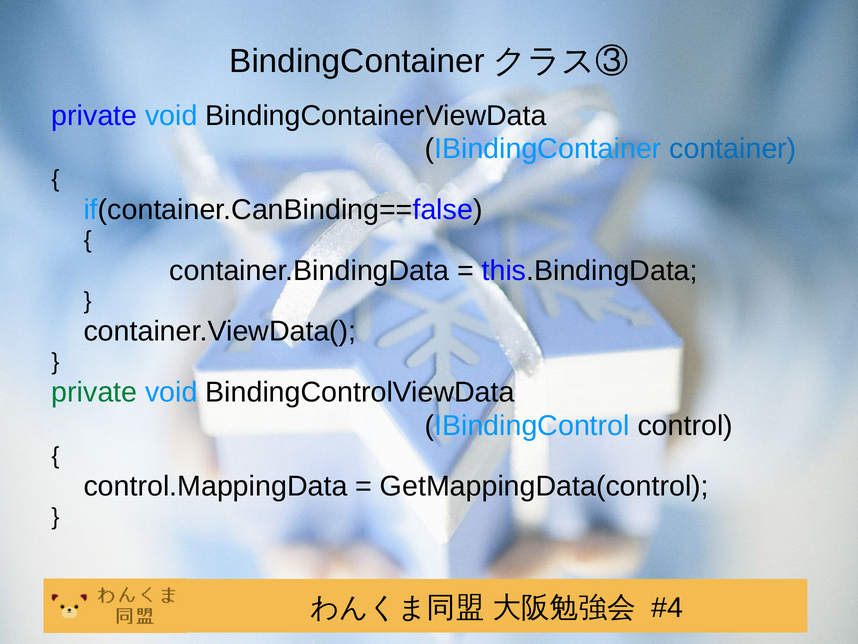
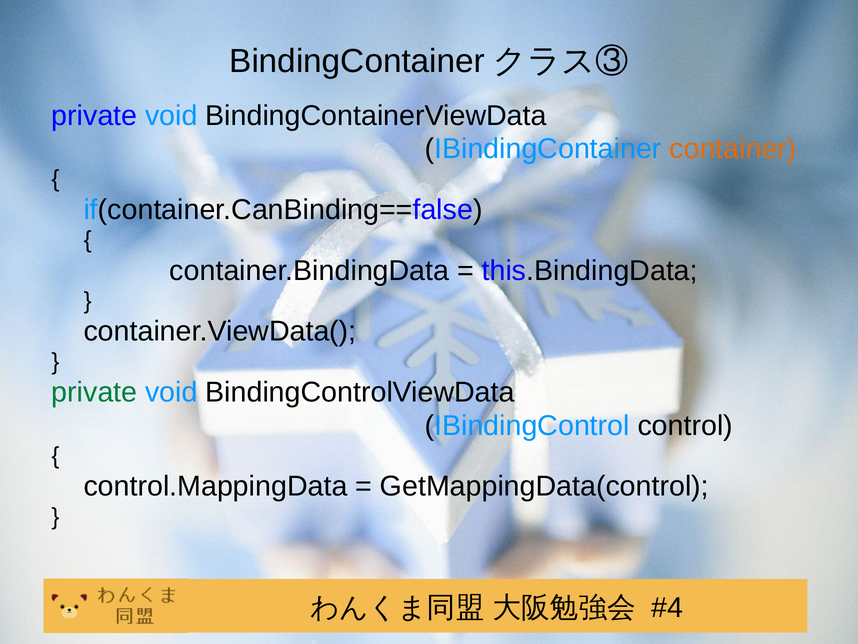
container colour: blue -> orange (733, 149)
